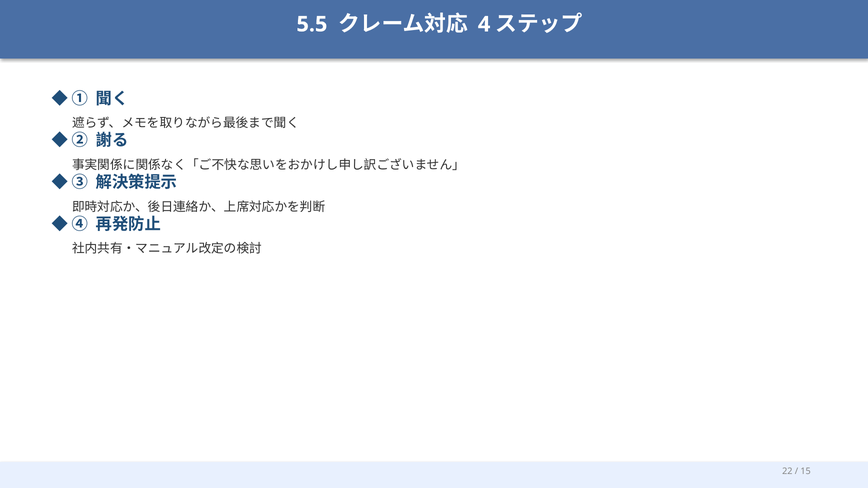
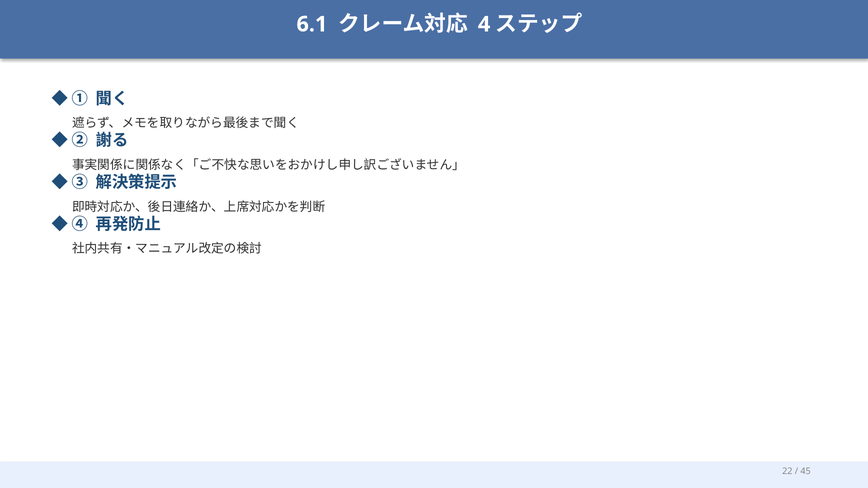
5.5: 5.5 -> 6.1 (312, 24)
15: 15 -> 45 (806, 471)
